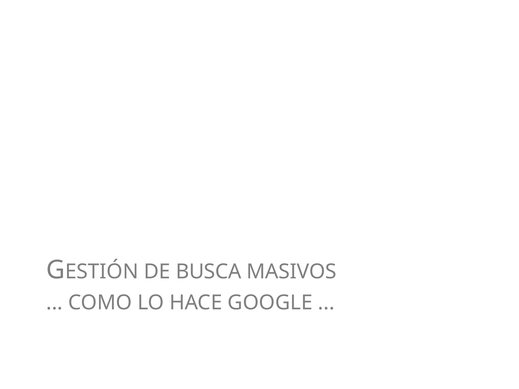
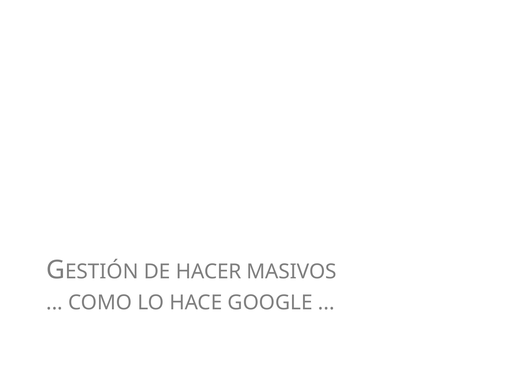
BUSCA: BUSCA -> HACER (209, 272)
